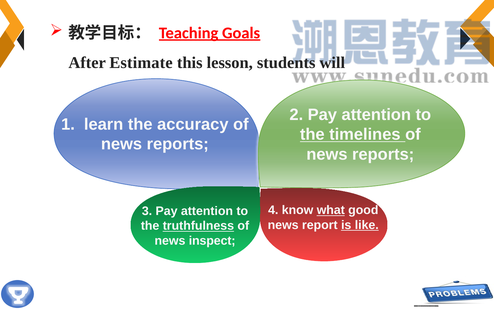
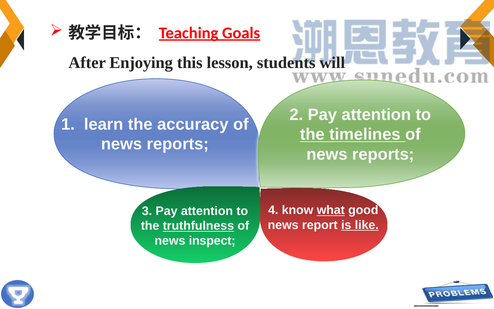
Estimate: Estimate -> Enjoying (141, 63)
